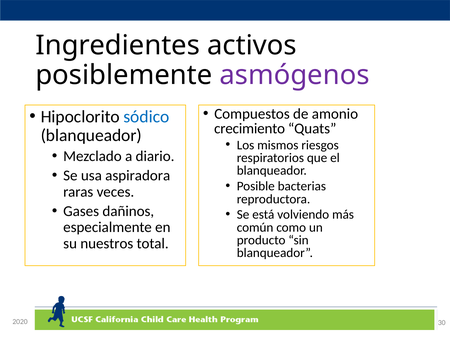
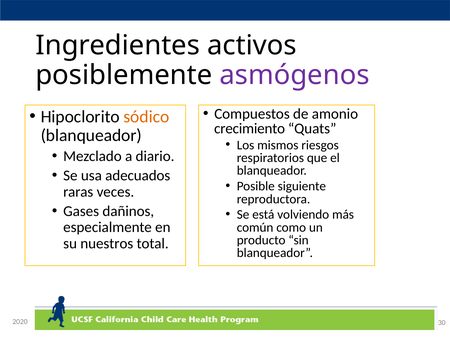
sódico colour: blue -> orange (146, 116)
aspiradora: aspiradora -> adecuados (138, 175)
bacterias: bacterias -> siguiente (302, 186)
